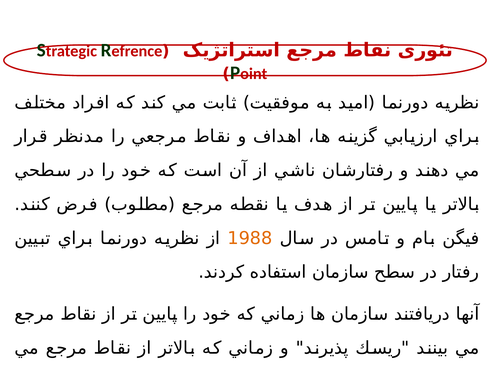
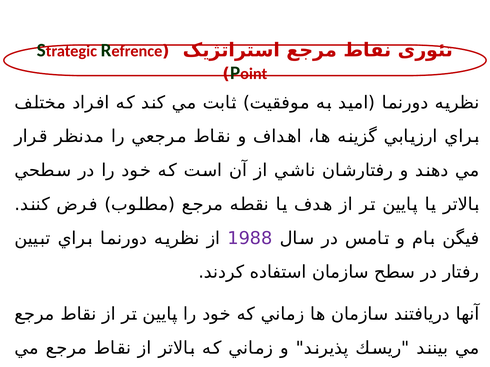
1988 colour: orange -> purple (250, 239)
